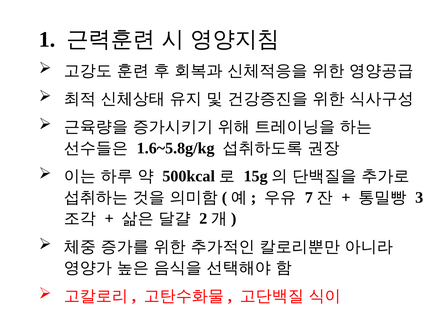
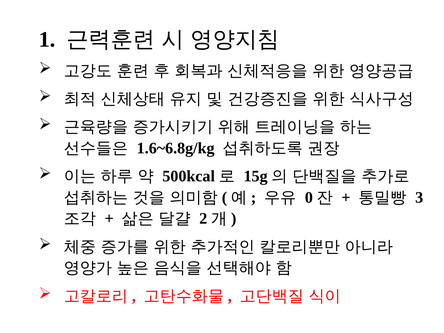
1.6~5.8g/kg: 1.6~5.8g/kg -> 1.6~6.8g/kg (176, 148)
7: 7 -> 0 (309, 197)
